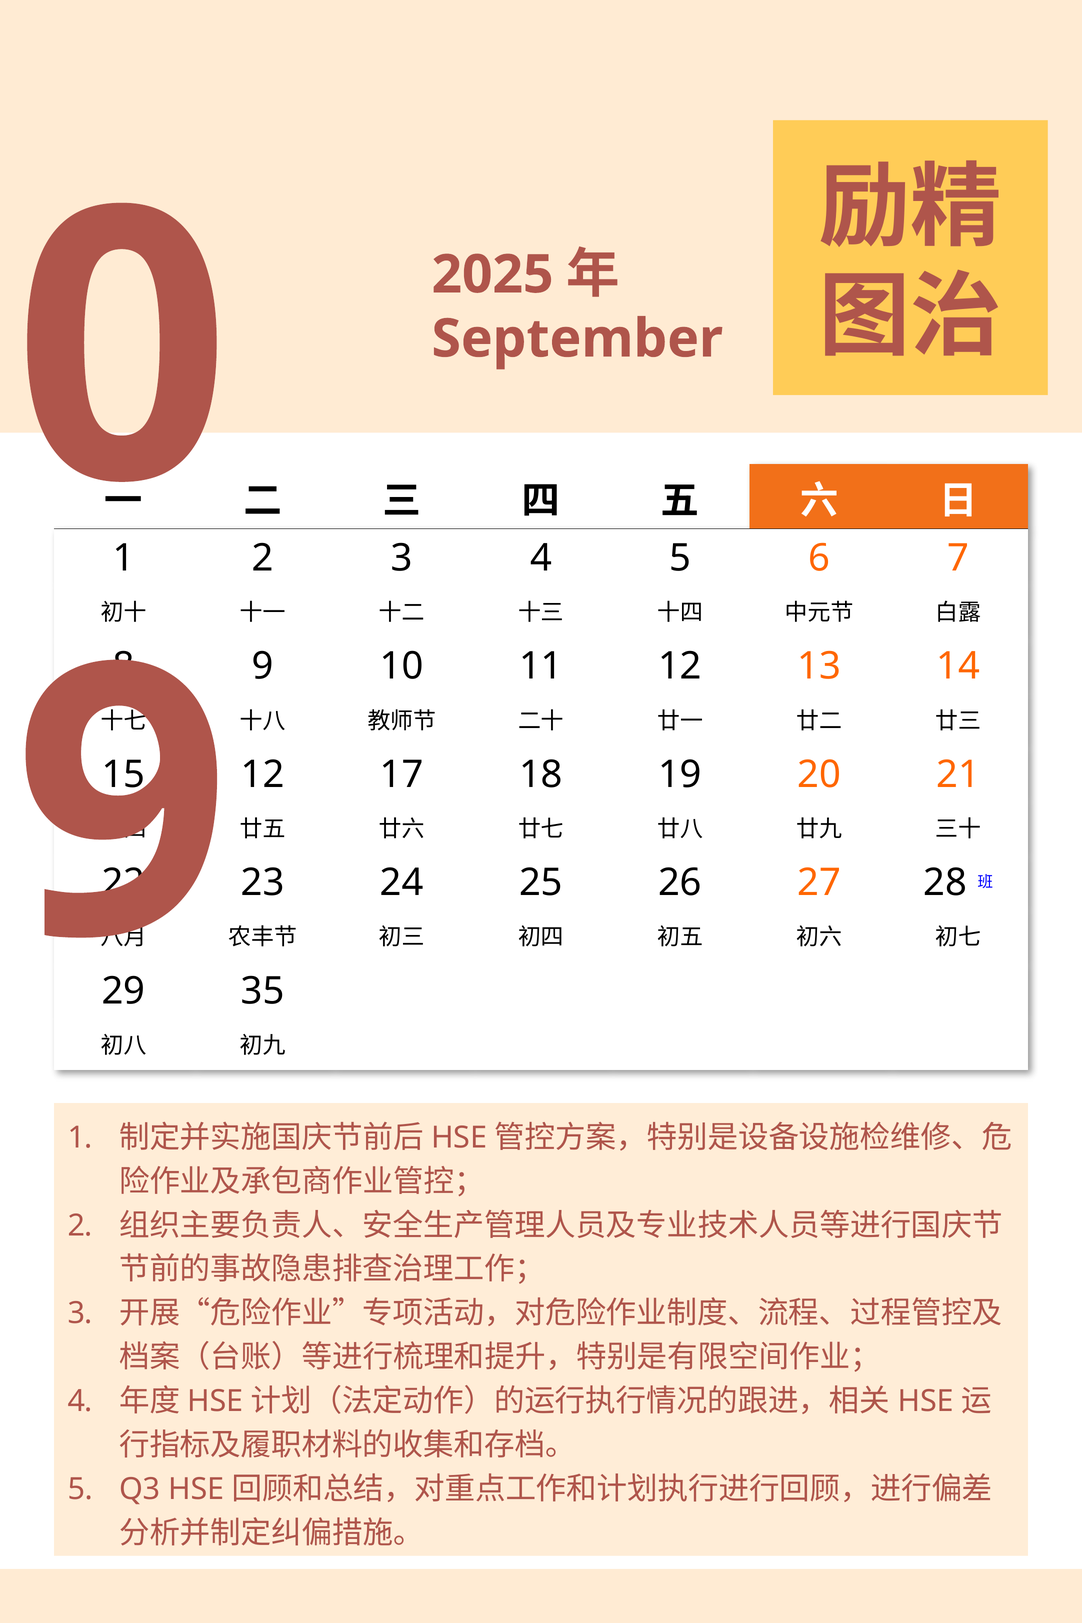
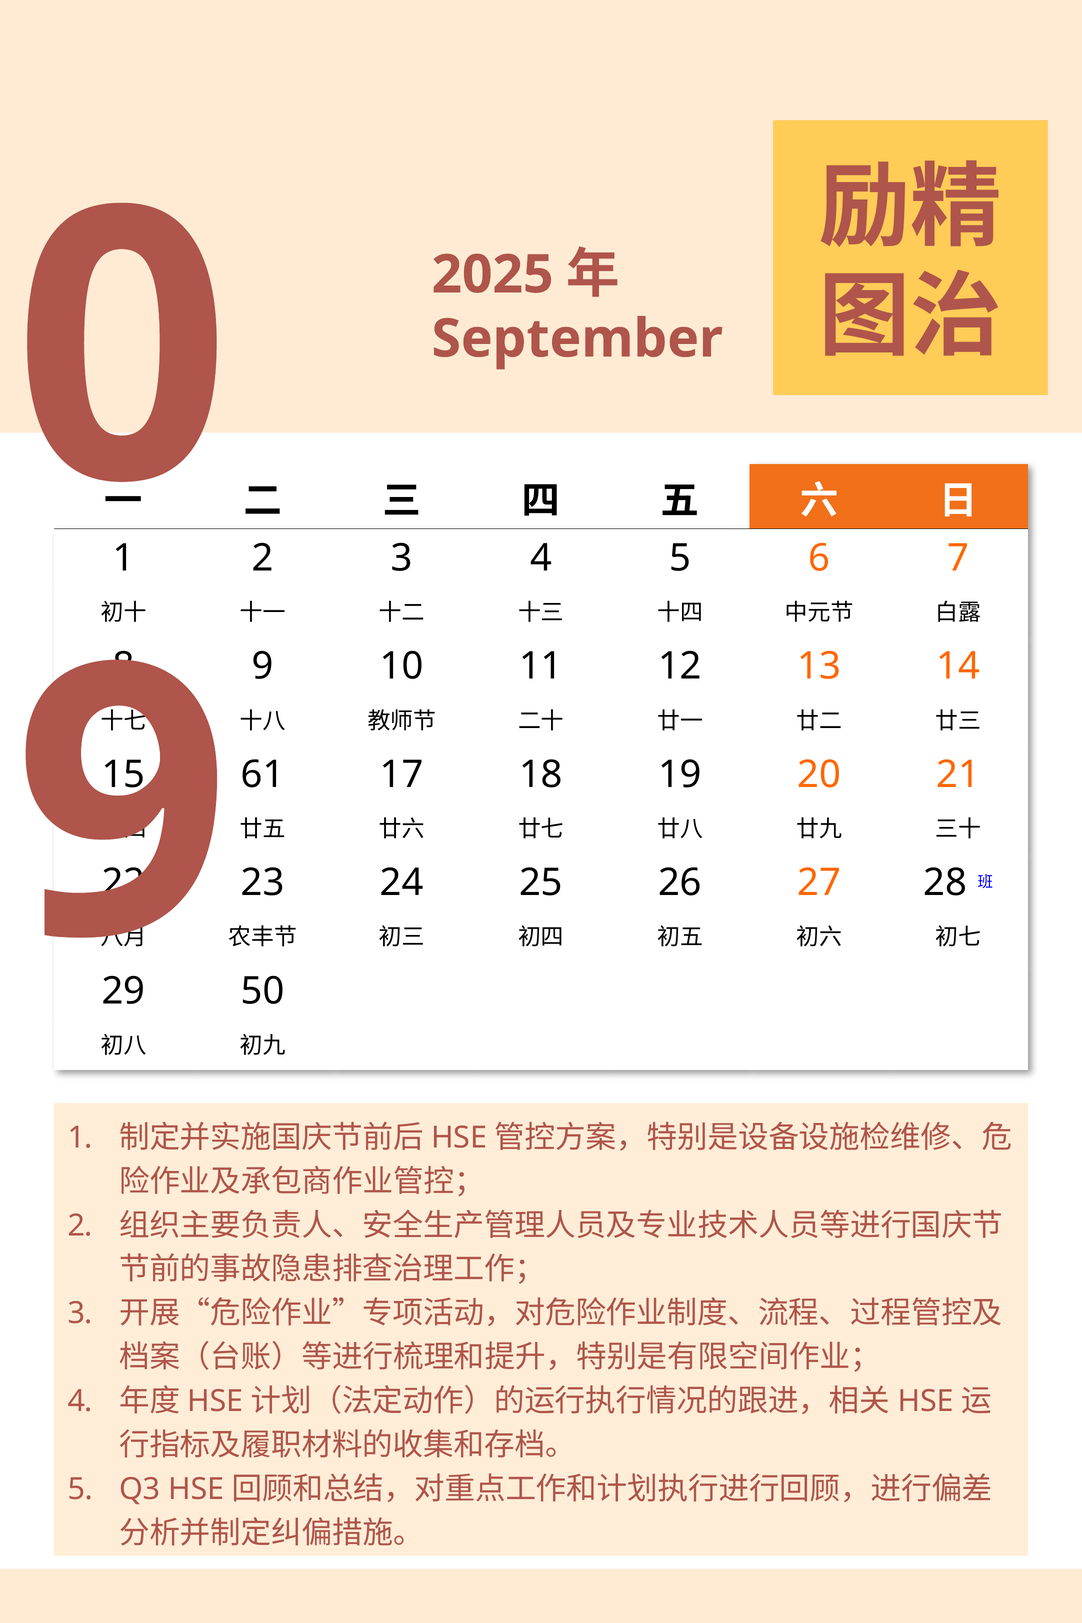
12: 12 -> 61 (263, 775)
35: 35 -> 50 (263, 991)
